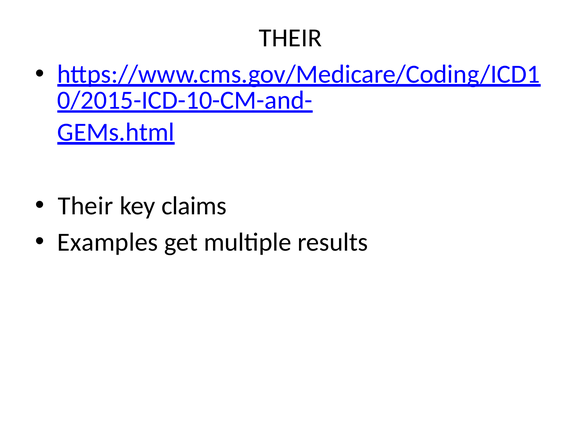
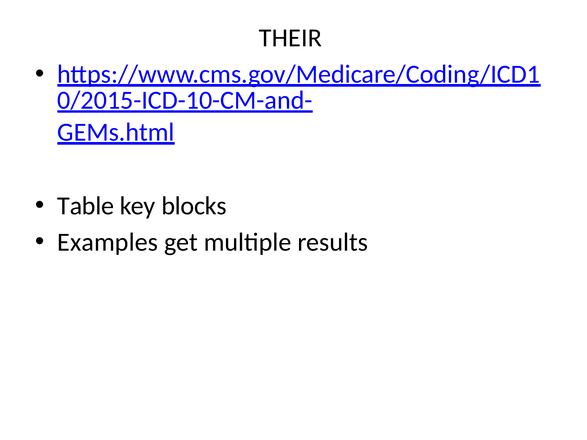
Their: Their -> Table (86, 206)
claims: claims -> blocks (194, 206)
